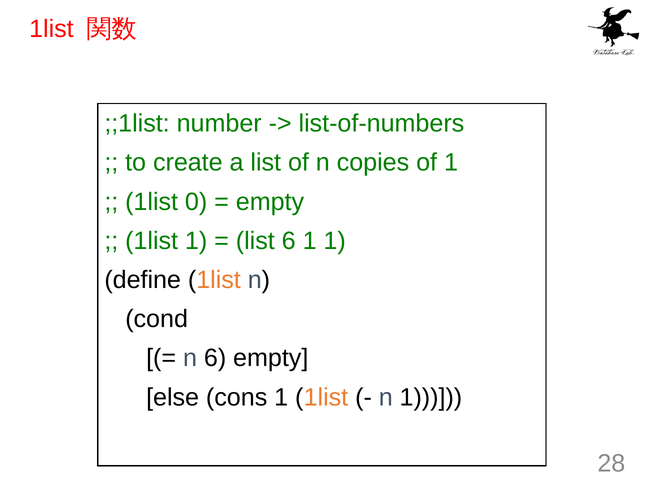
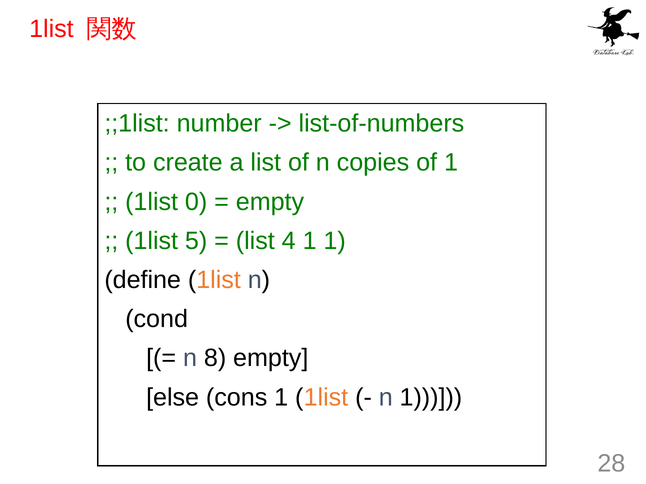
1list 1: 1 -> 5 (196, 241)
list 6: 6 -> 4 (289, 241)
n 6: 6 -> 8 (215, 359)
